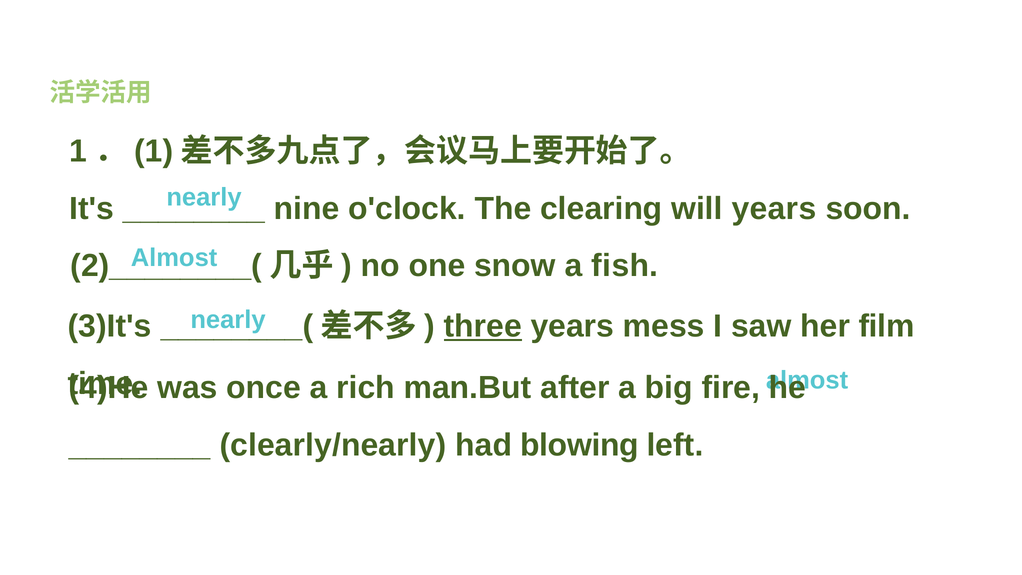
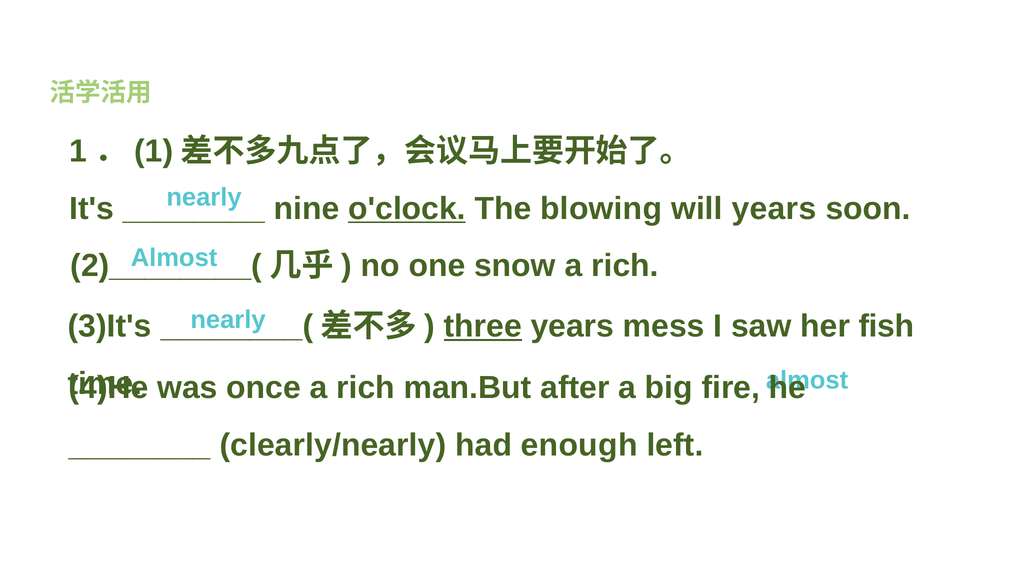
o'clock underline: none -> present (407, 208)
clearing: clearing -> blowing (601, 208)
fish: fish -> rich (625, 265)
film: film -> fish (887, 326)
blowing: blowing -> enough (579, 445)
